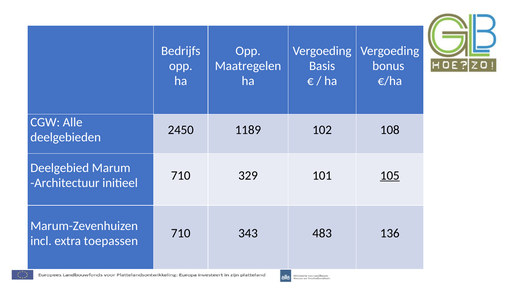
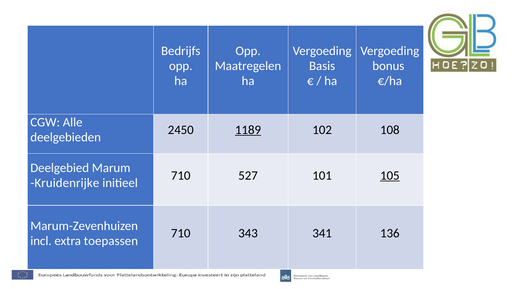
1189 underline: none -> present (248, 130)
329: 329 -> 527 (248, 175)
Architectuur: Architectuur -> Kruidenrijke (65, 183)
483: 483 -> 341 (322, 233)
